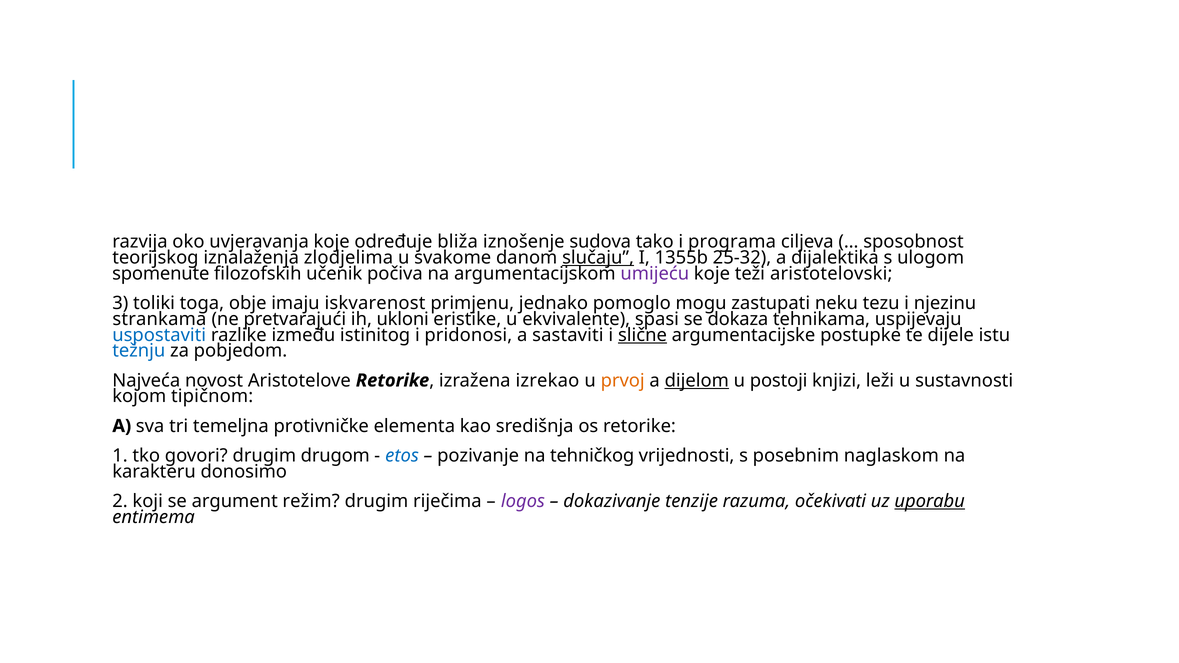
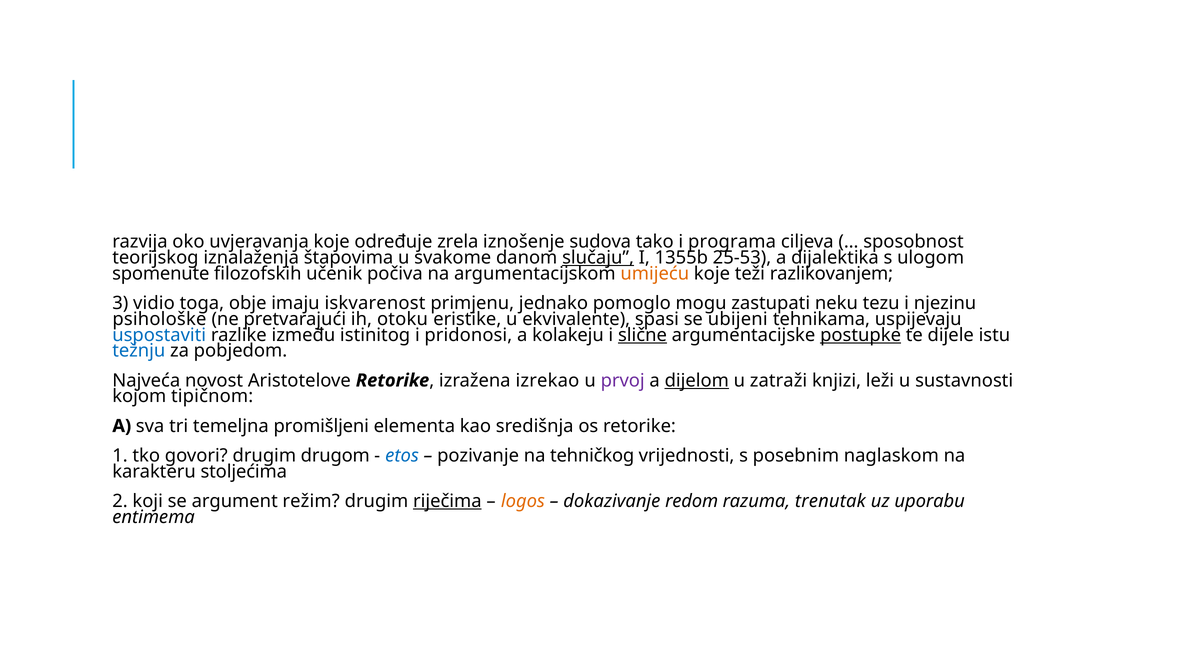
bliža: bliža -> zrela (458, 242)
zlodjelima: zlodjelima -> štapovima (349, 258)
25-32: 25-32 -> 25-53 (742, 258)
umijeću colour: purple -> orange (655, 274)
aristotelovski: aristotelovski -> razlikovanjem (831, 274)
toliki: toliki -> vidio (154, 303)
strankama: strankama -> psihološke (159, 319)
ukloni: ukloni -> otoku (402, 319)
dokaza: dokaza -> ubijeni (738, 319)
sastaviti: sastaviti -> kolakeju (568, 335)
postupke underline: none -> present (861, 335)
prvoj colour: orange -> purple (623, 381)
postoji: postoji -> zatraži (779, 381)
protivničke: protivničke -> promišljeni (321, 426)
donosimo: donosimo -> stoljećima (244, 472)
riječima underline: none -> present (447, 501)
logos colour: purple -> orange (523, 501)
tenzije: tenzije -> redom (692, 501)
očekivati: očekivati -> trenutak (830, 501)
uporabu underline: present -> none (930, 501)
